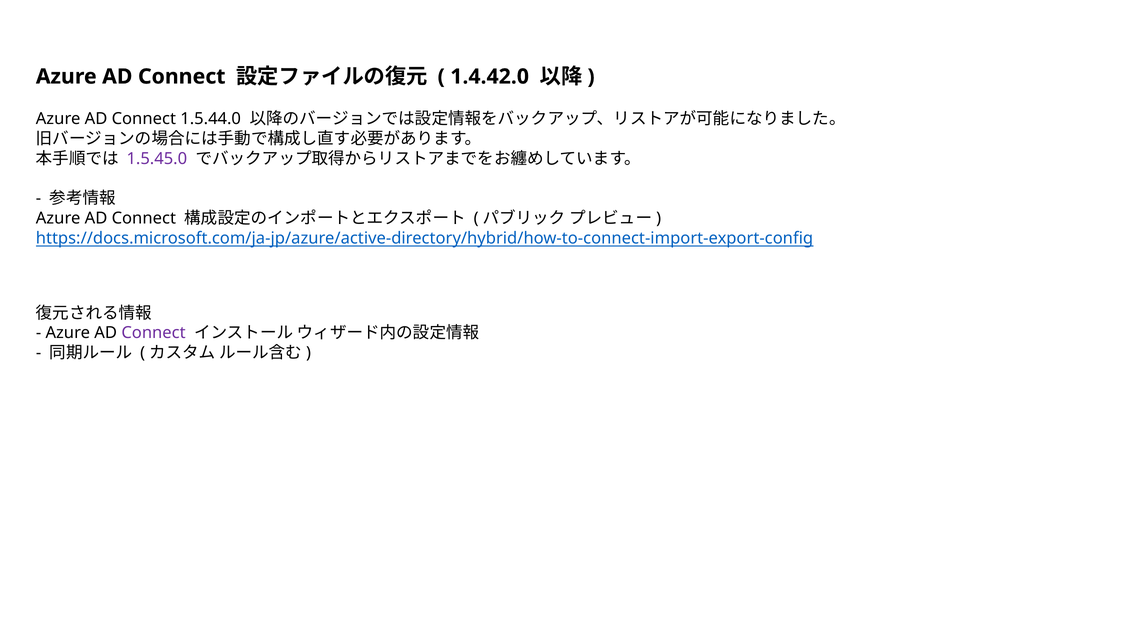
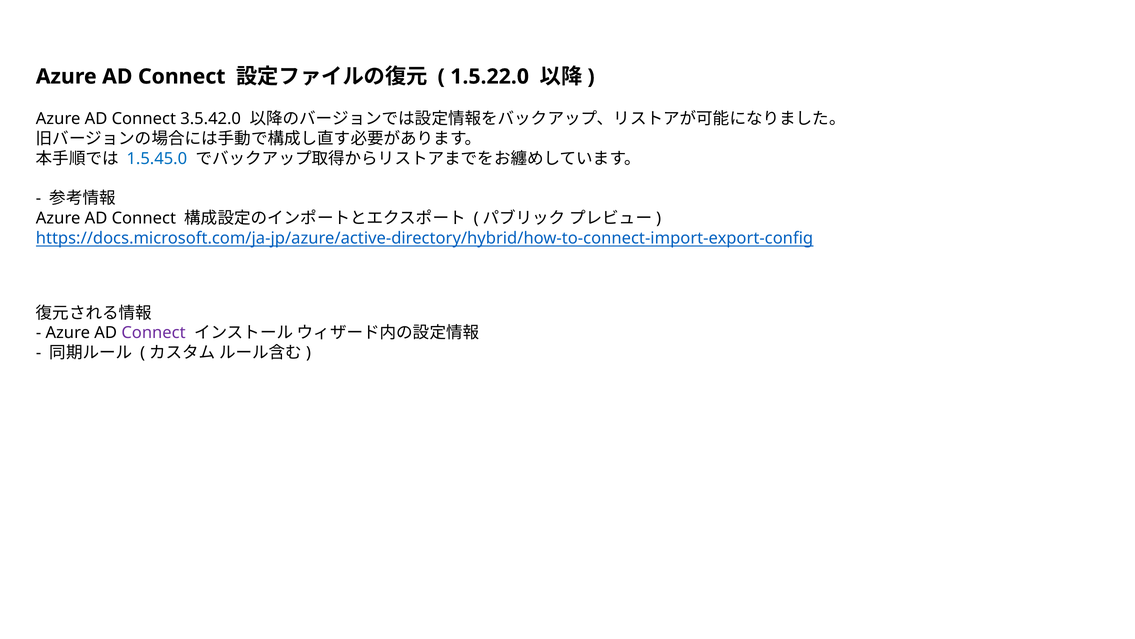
1.4.42.0: 1.4.42.0 -> 1.5.22.0 (490, 77)
1.5.44.0: 1.5.44.0 -> 3.5.42.0 (211, 119)
1.5.45.0 colour: purple -> blue (157, 159)
